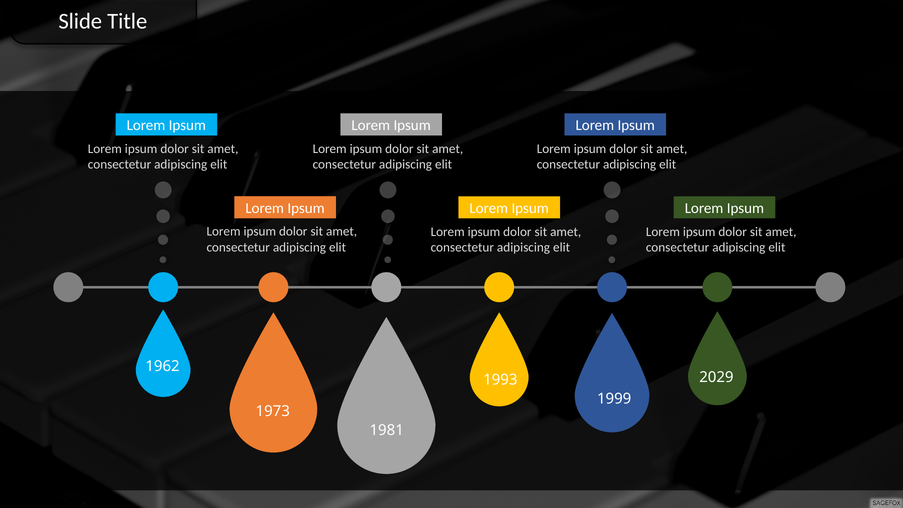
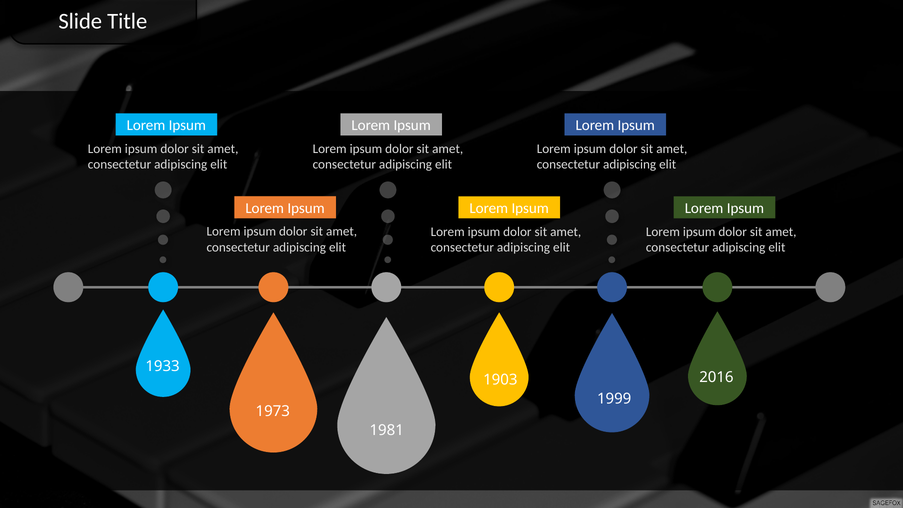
1962: 1962 -> 1933 (163, 366)
2029: 2029 -> 2016 (716, 377)
1993: 1993 -> 1903 (500, 380)
